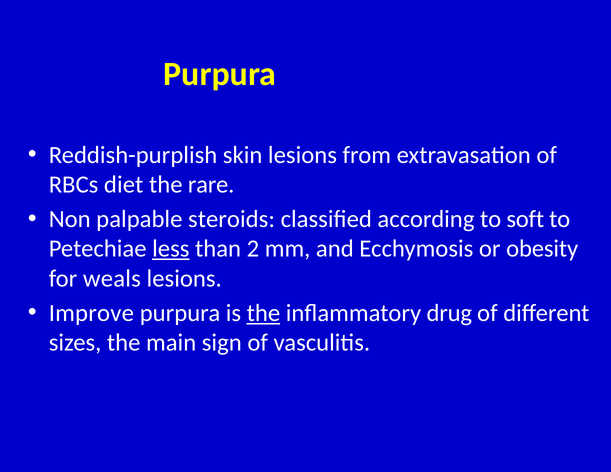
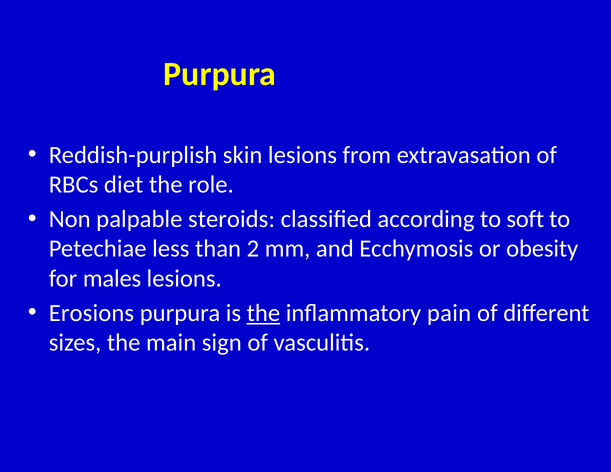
rare: rare -> role (211, 185)
less underline: present -> none (171, 249)
weals: weals -> males (112, 279)
Improve: Improve -> Erosions (91, 313)
drug: drug -> pain (449, 313)
